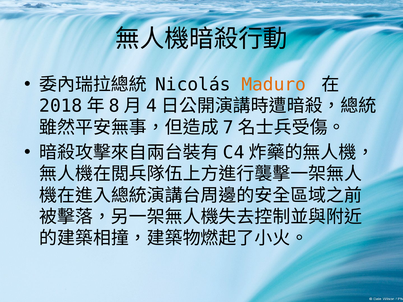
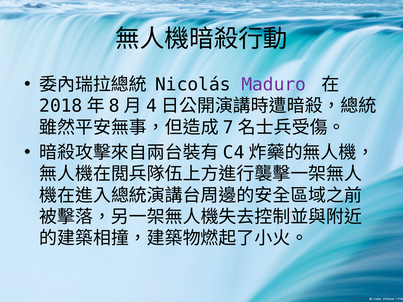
Maduro colour: orange -> purple (274, 85)
